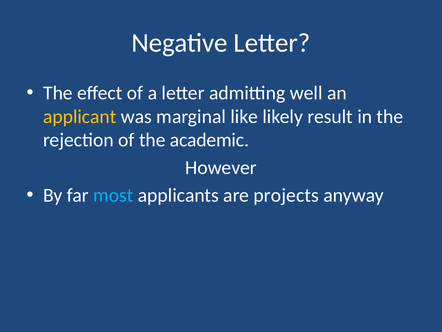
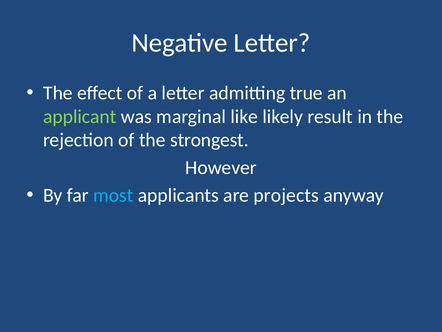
well: well -> true (306, 93)
applicant colour: yellow -> light green (80, 116)
academic: academic -> strongest (209, 140)
